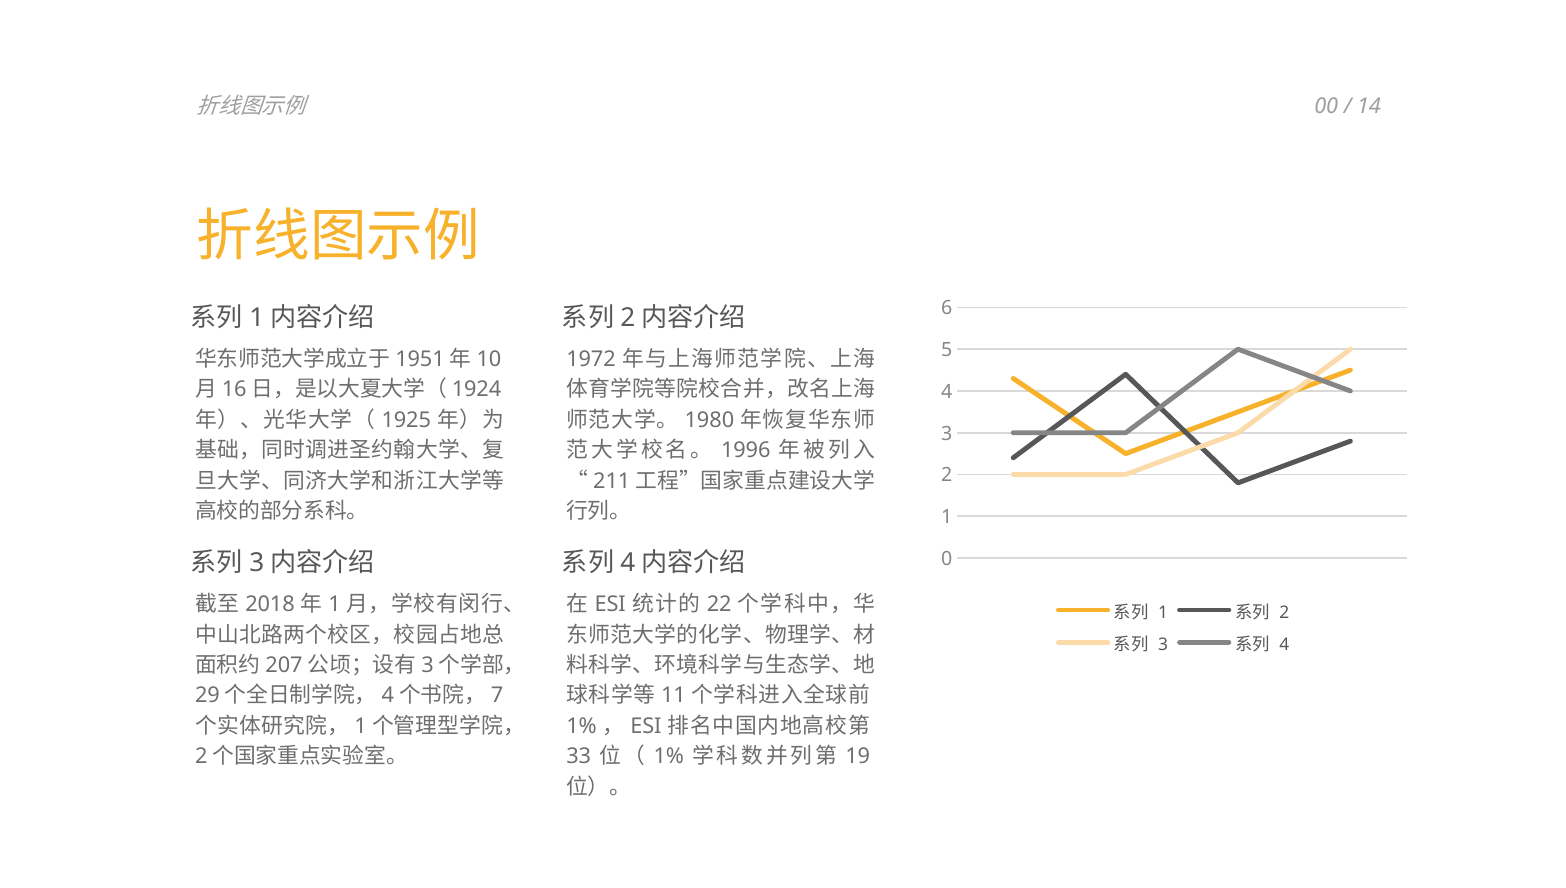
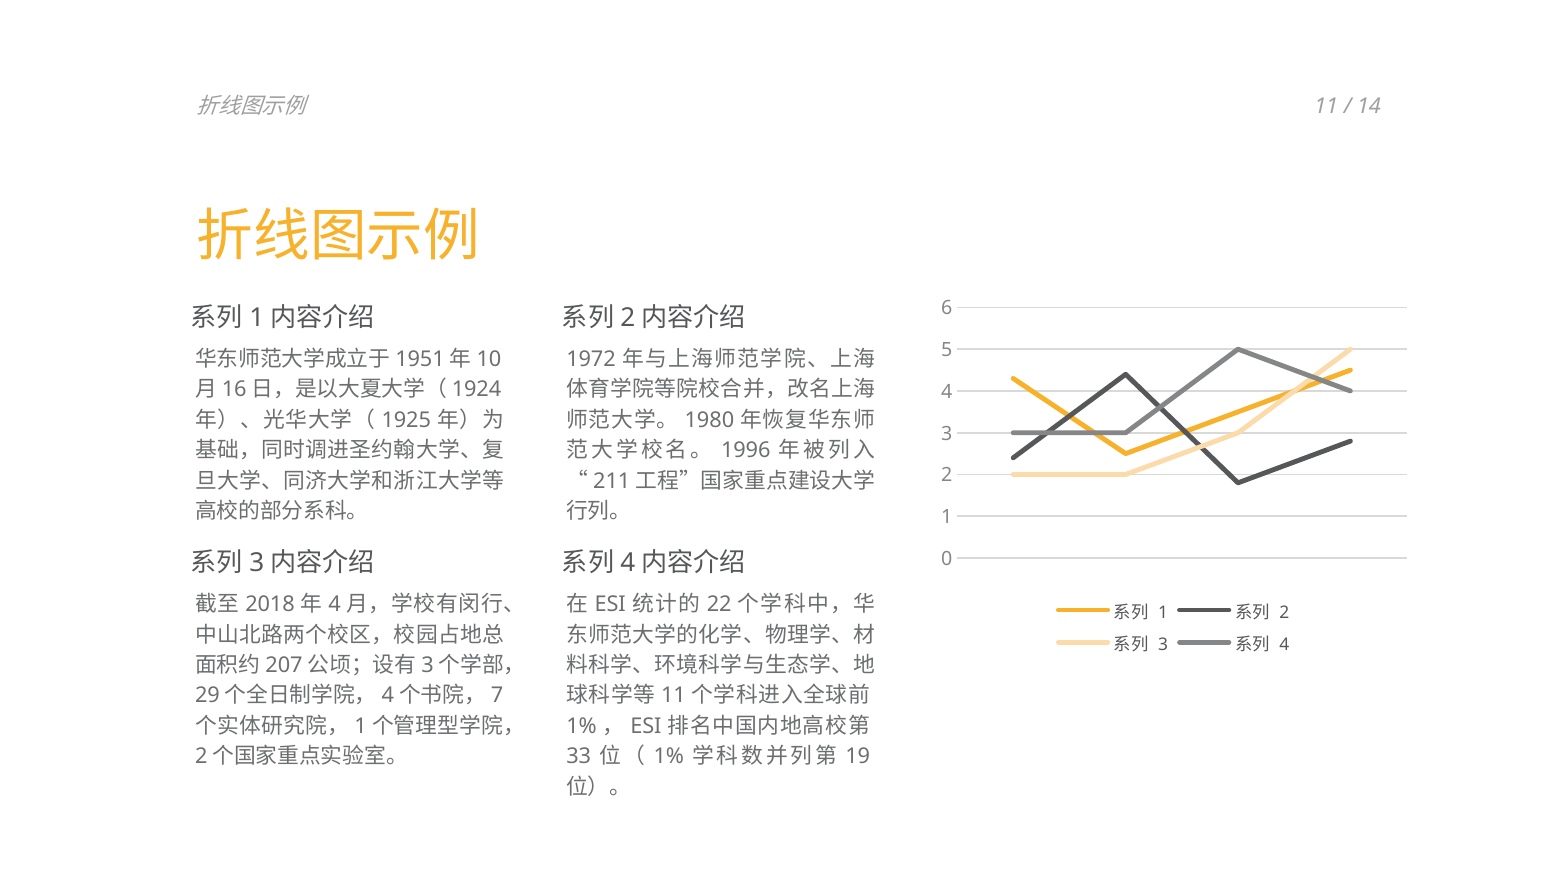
00: 00 -> 11 (1326, 106)
1: 1 -> 4 (335, 604)
